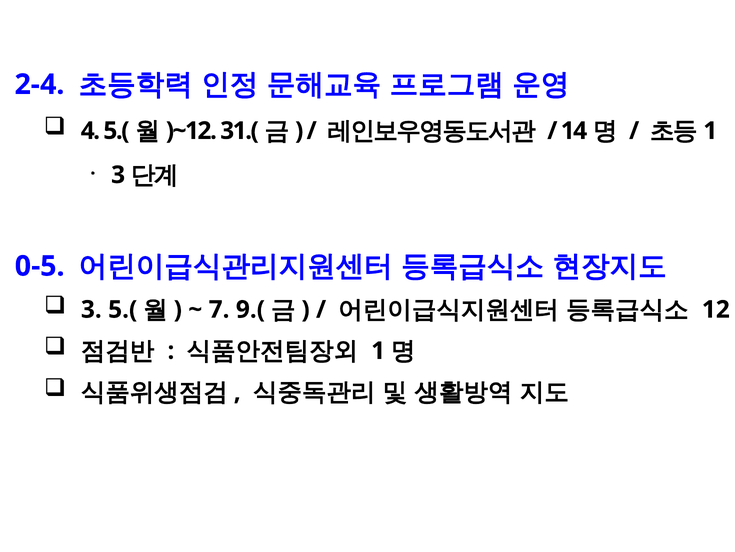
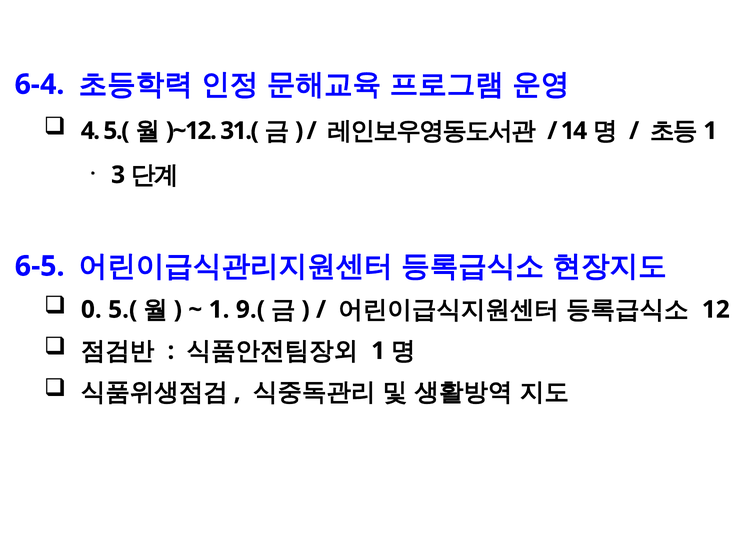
2-4: 2-4 -> 6-4 (39, 84)
0-5: 0-5 -> 6-5 (40, 266)
3: 3 -> 0 (91, 309)
7: 7 -> 1 (219, 309)
